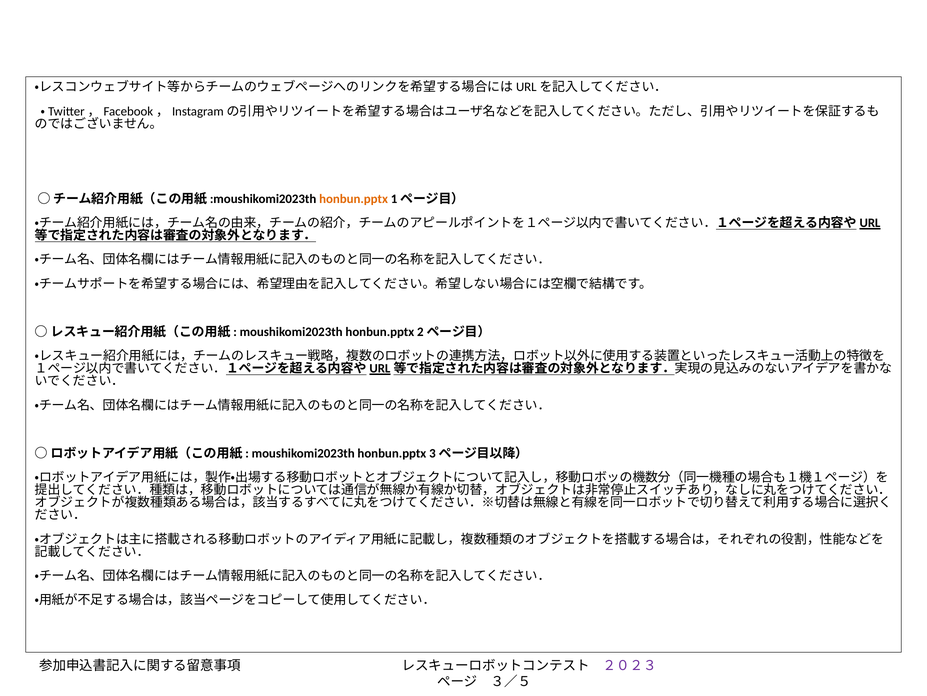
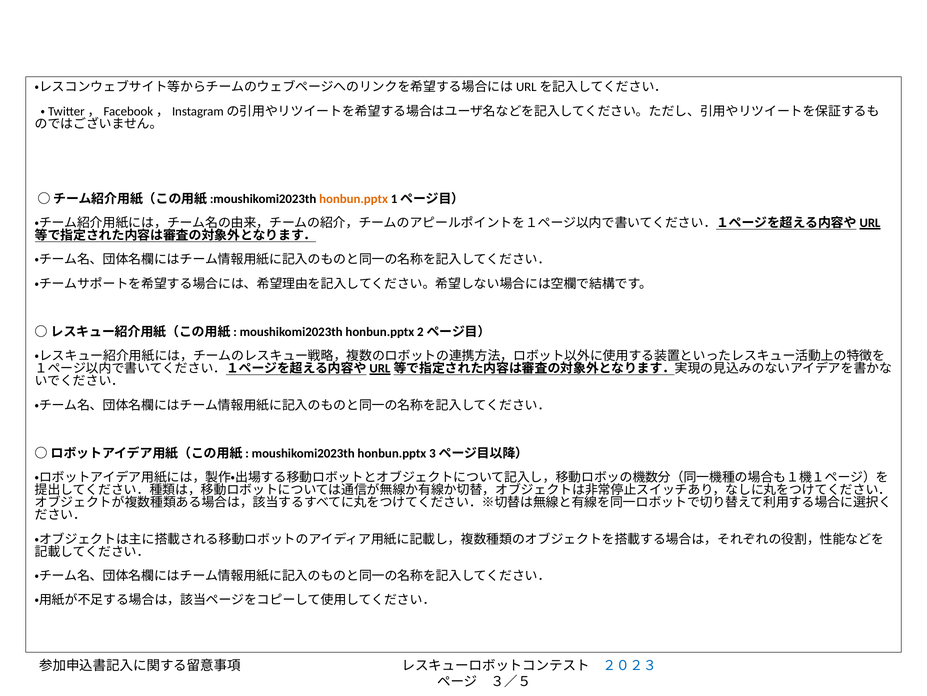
２０２３ colour: purple -> blue (630, 665)
